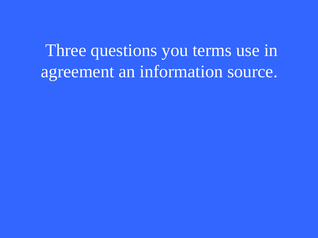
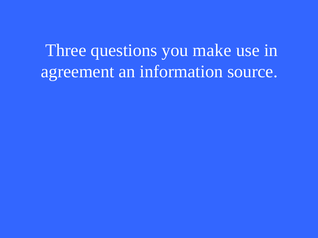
terms: terms -> make (212, 50)
